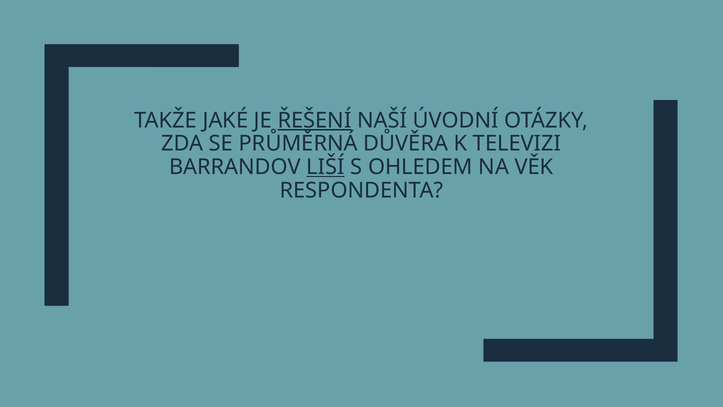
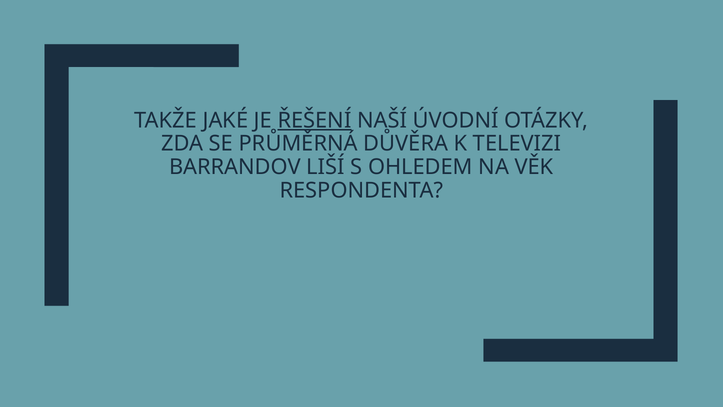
LIŠÍ underline: present -> none (326, 167)
